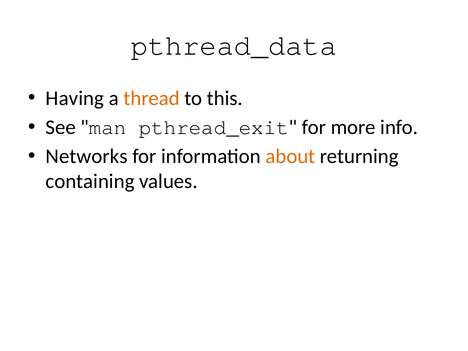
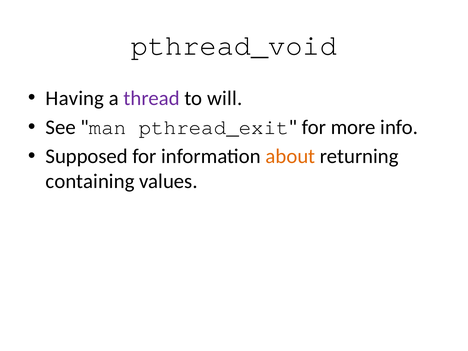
pthread_data: pthread_data -> pthread_void (234, 45)
thread colour: orange -> purple (152, 98)
this: this -> will (225, 98)
Networks: Networks -> Supposed (87, 156)
